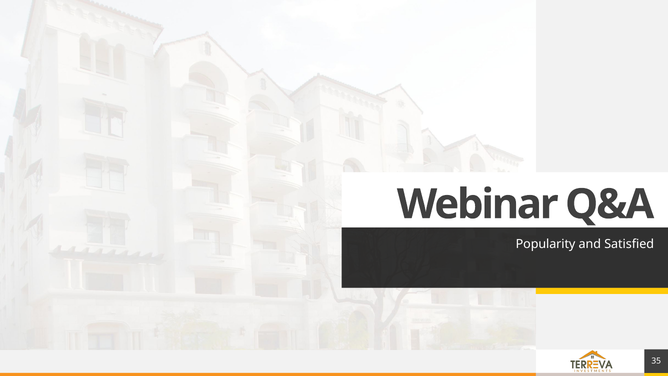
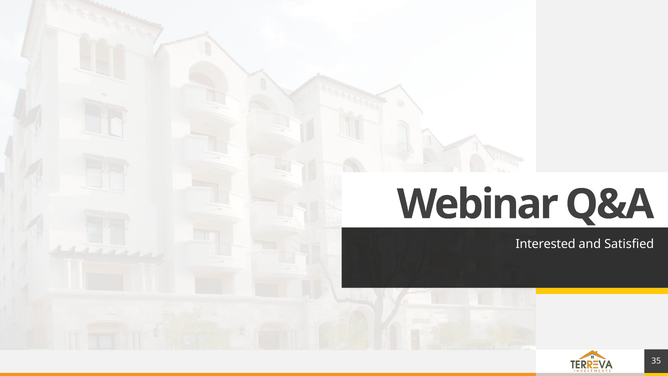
Popularity: Popularity -> Interested (546, 244)
